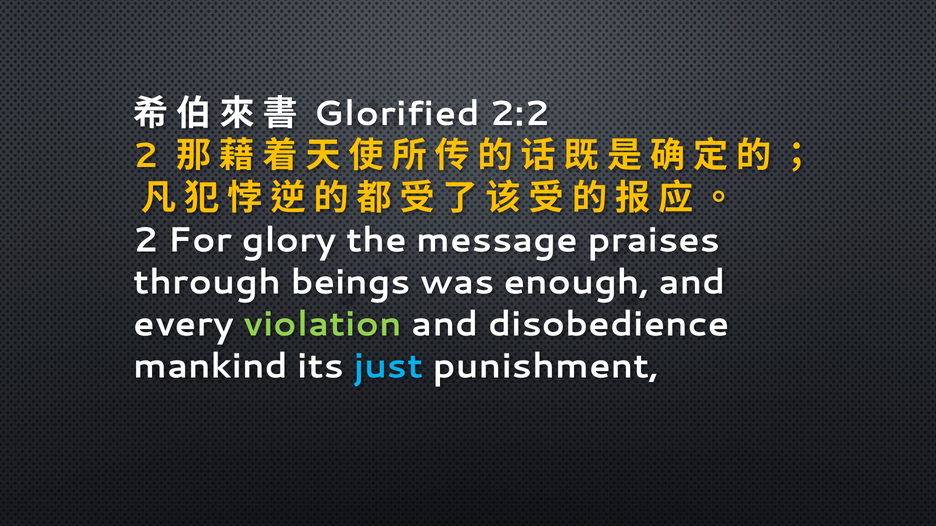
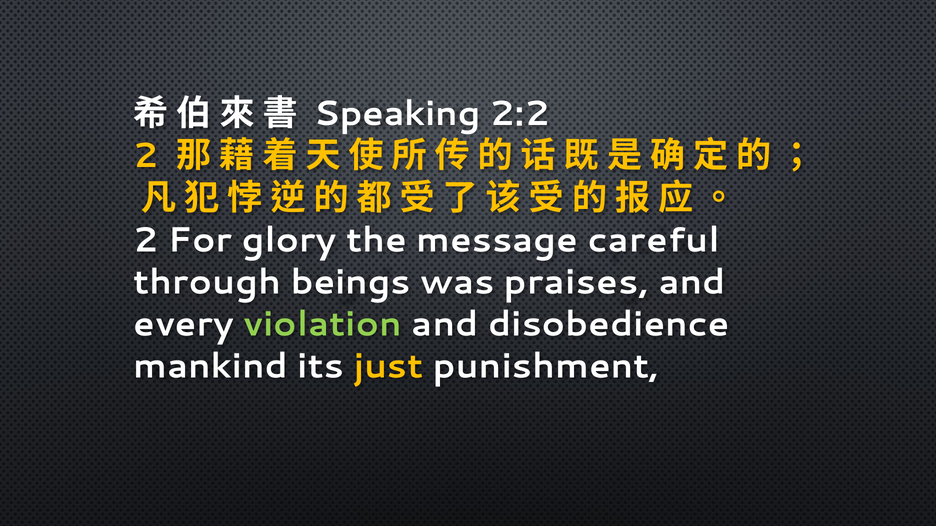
Glorified: Glorified -> Speaking (397, 114)
praises: praises -> careful (654, 240)
enough: enough -> praises (576, 282)
just colour: light blue -> yellow (388, 367)
